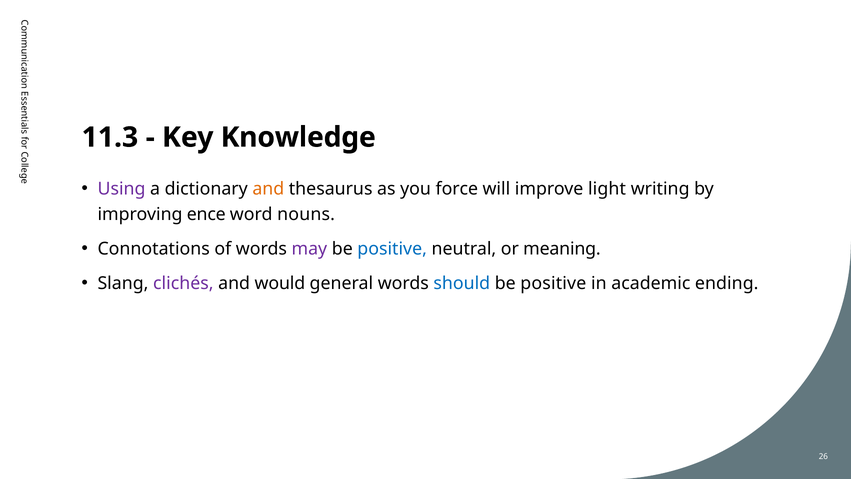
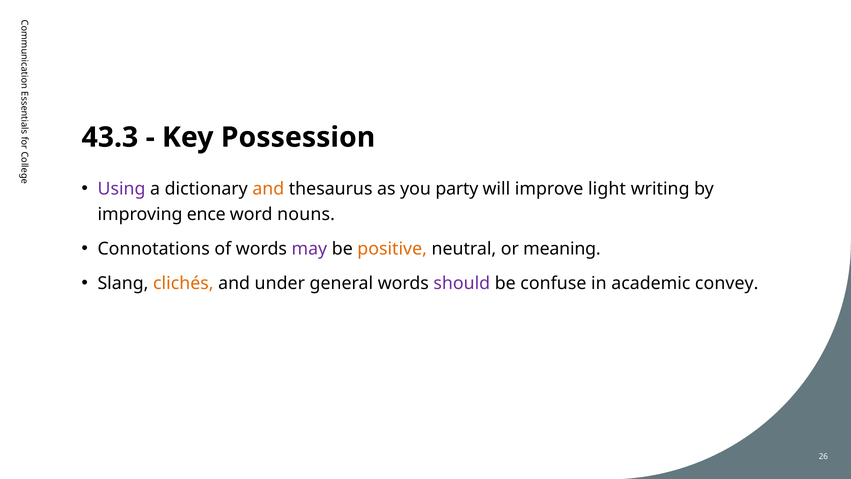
11.3: 11.3 -> 43.3 (110, 137)
Knowledge: Knowledge -> Possession (298, 137)
force: force -> party (457, 189)
positive colour: blue -> orange (392, 249)
clichés colour: purple -> orange (183, 283)
would: would -> under (280, 283)
should colour: blue -> purple (462, 283)
positive: positive -> confuse (553, 283)
ending: ending -> convey (727, 283)
